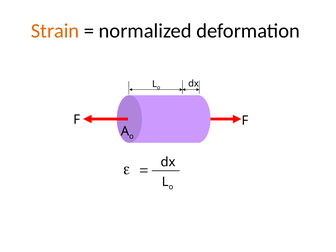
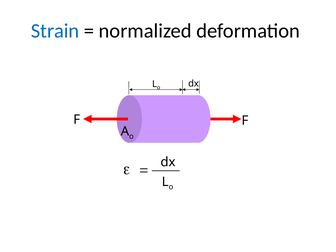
Strain colour: orange -> blue (55, 31)
